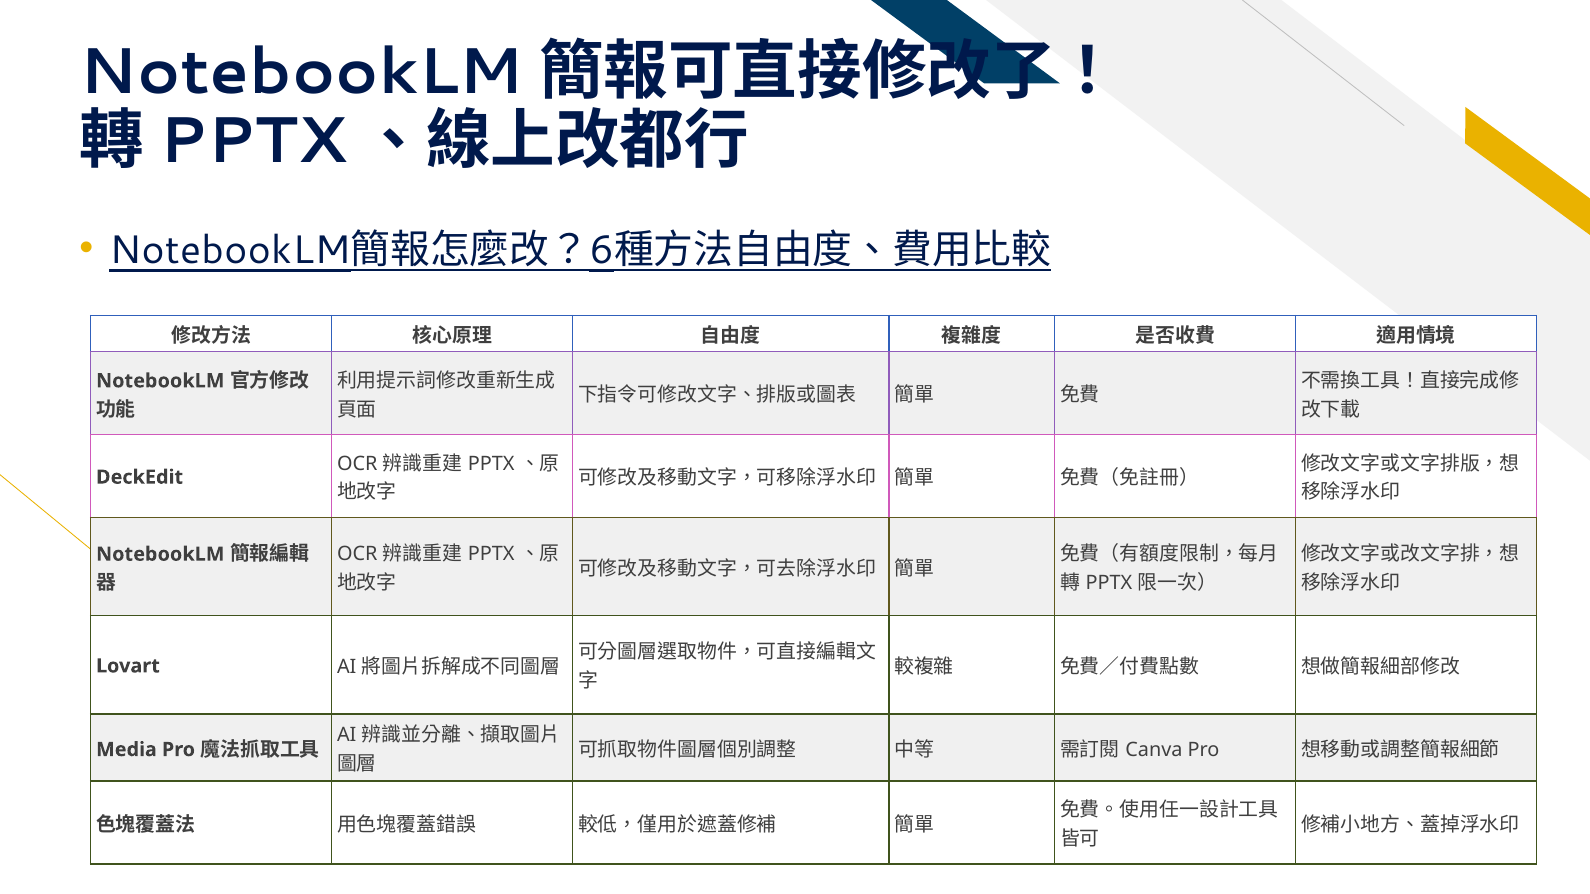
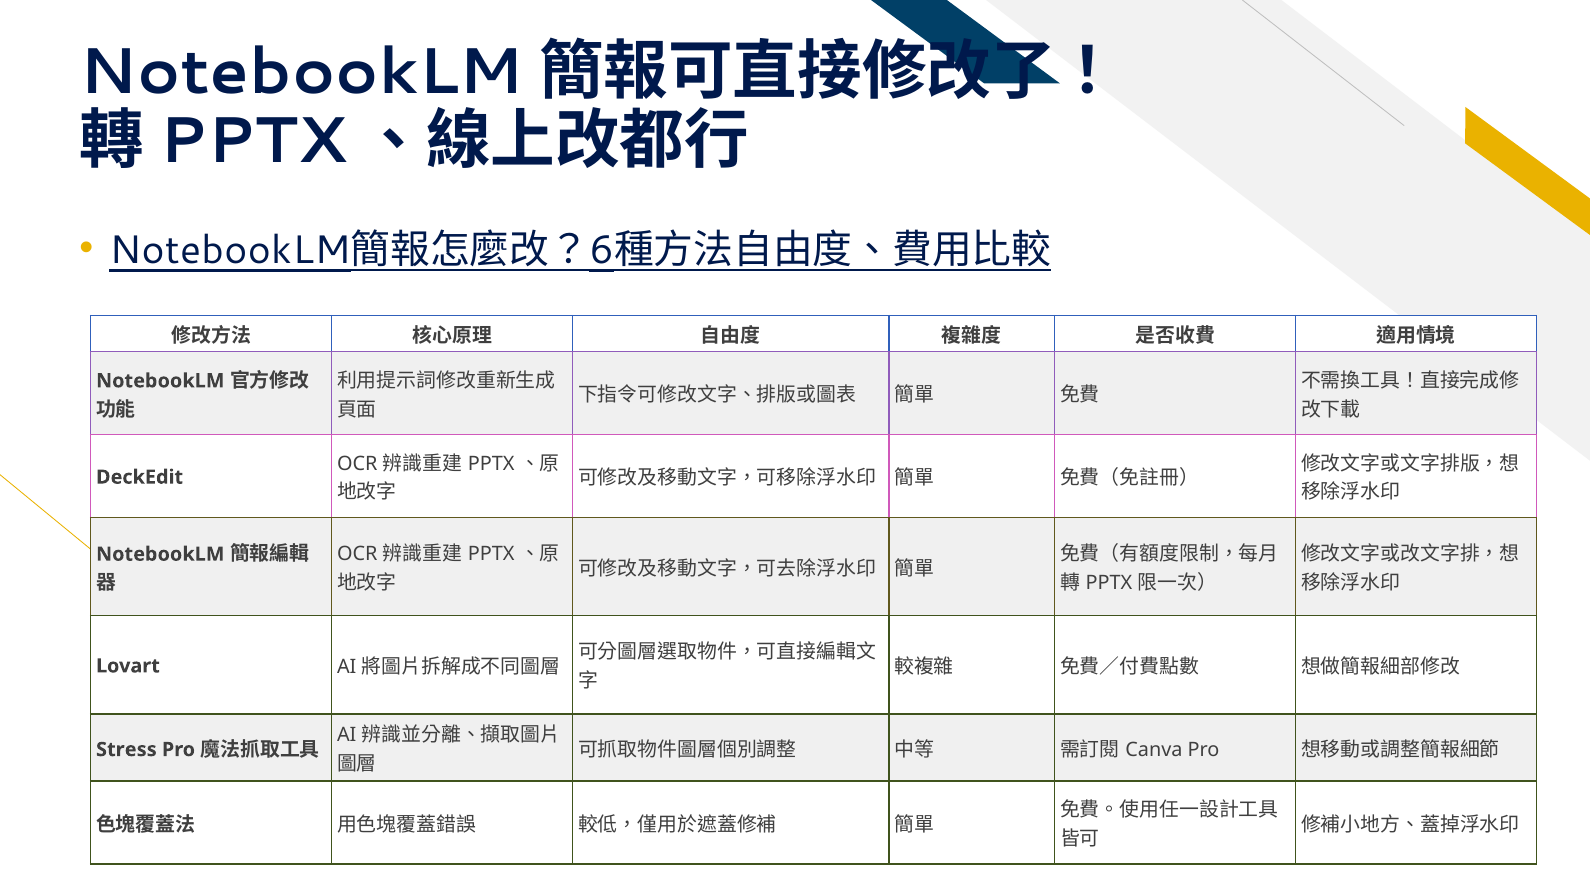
Media: Media -> Stress (126, 750)
